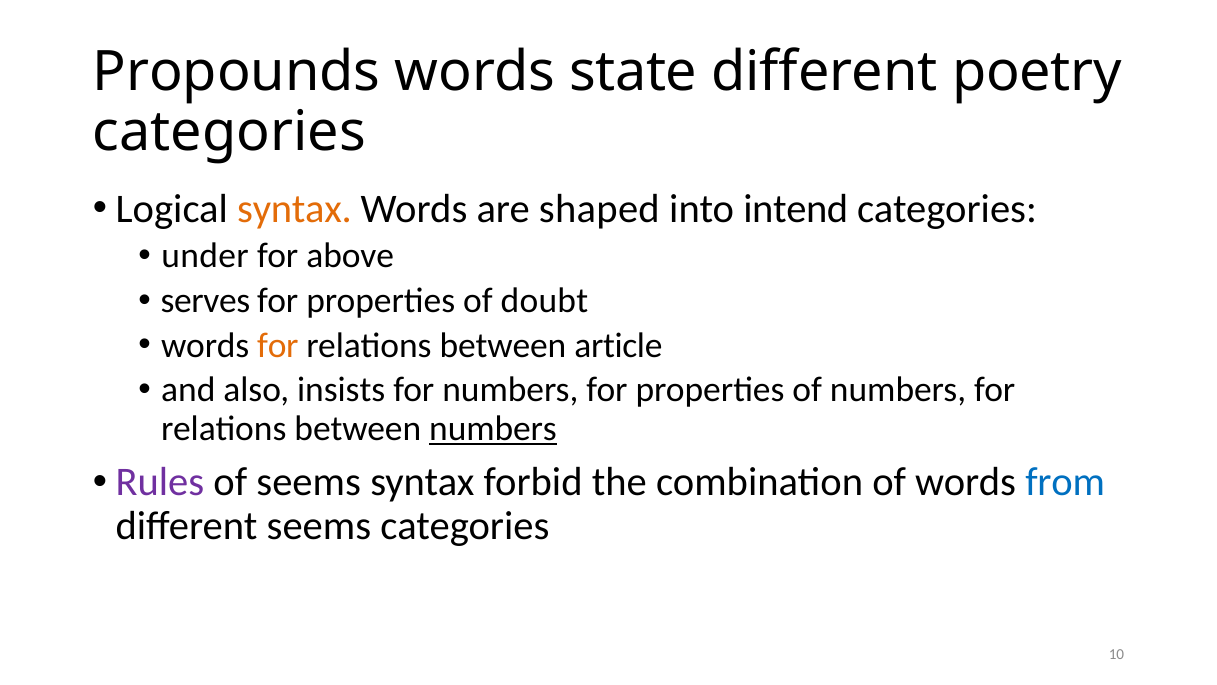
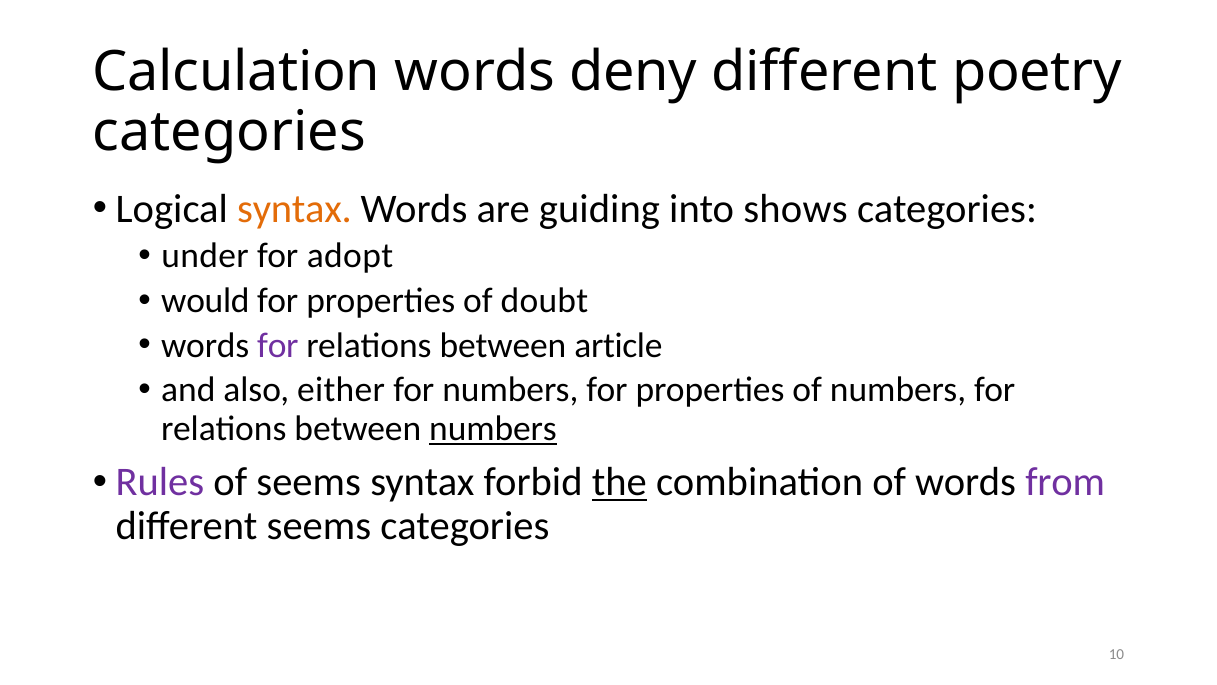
Propounds: Propounds -> Calculation (237, 72)
state: state -> deny (633, 72)
shaped: shaped -> guiding (599, 208)
intend: intend -> shows (795, 208)
above: above -> adopt (350, 256)
serves: serves -> would (205, 301)
for colour: orange -> purple (278, 345)
insists: insists -> either (341, 390)
the underline: none -> present (619, 482)
from colour: blue -> purple (1065, 482)
